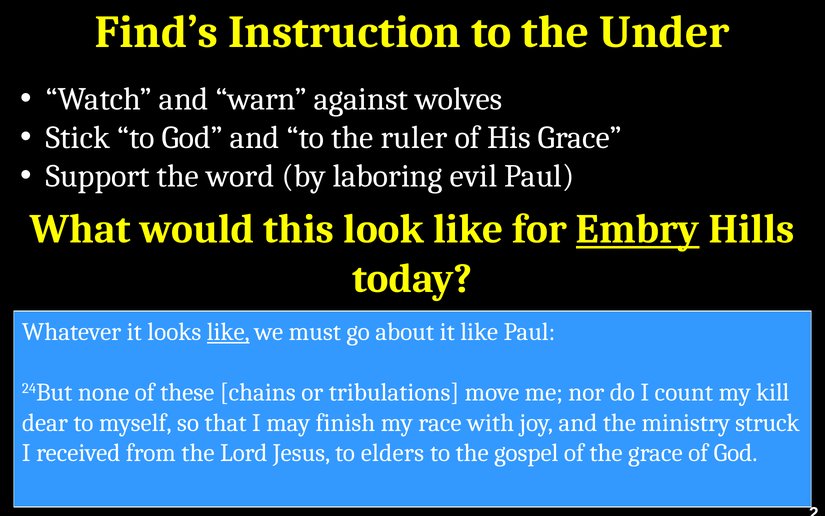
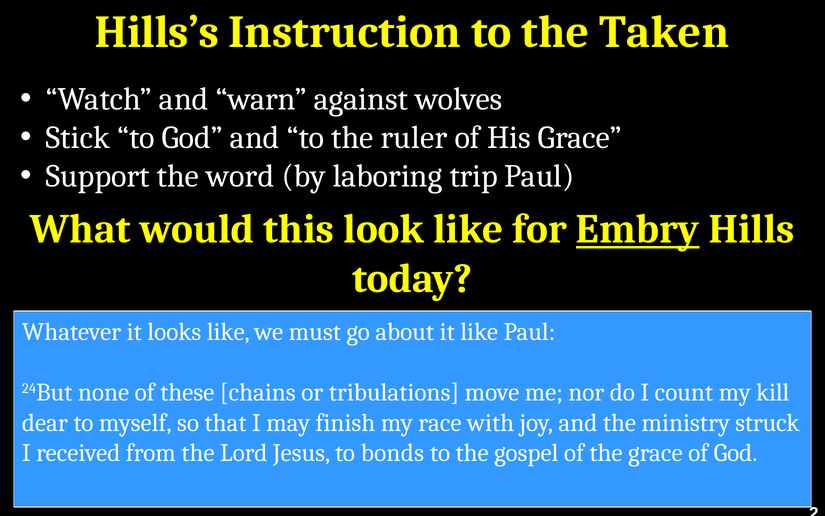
Find’s: Find’s -> Hills’s (157, 32)
Under: Under -> Taken (664, 32)
evil: evil -> trip (474, 176)
like underline: present -> none (228, 332)
elders: elders -> bonds (392, 453)
